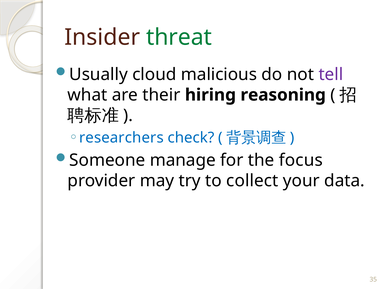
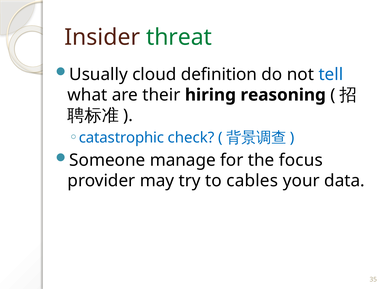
malicious: malicious -> definition (219, 75)
tell colour: purple -> blue (331, 75)
researchers: researchers -> catastrophic (122, 138)
collect: collect -> cables (252, 181)
